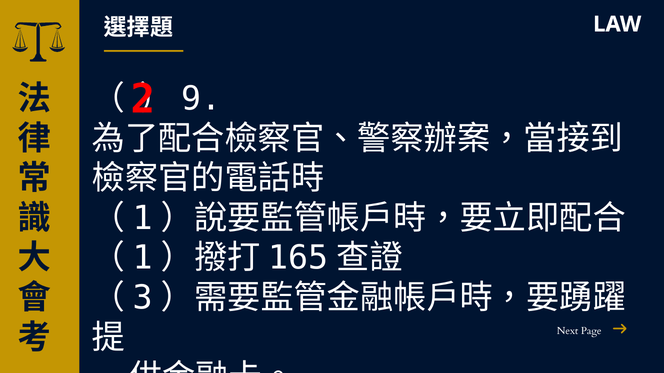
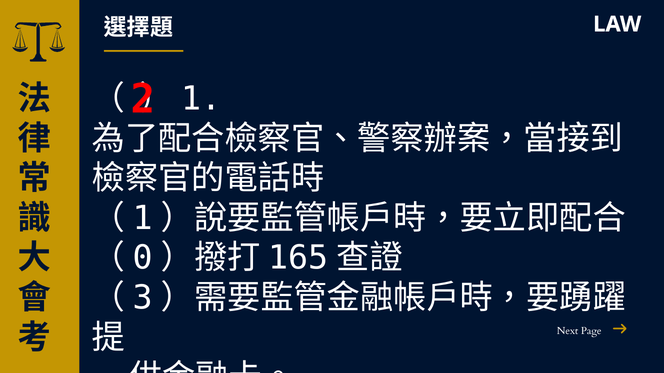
9: 9 -> 1 (201, 99)
1: 1 -> 0 (143, 258)
